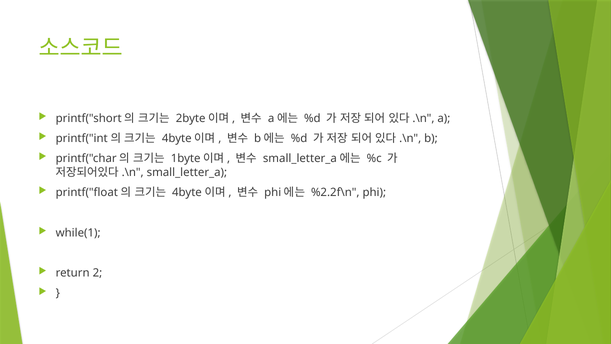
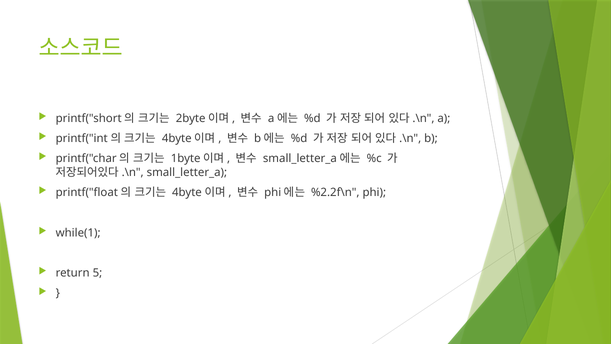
2: 2 -> 5 (97, 273)
